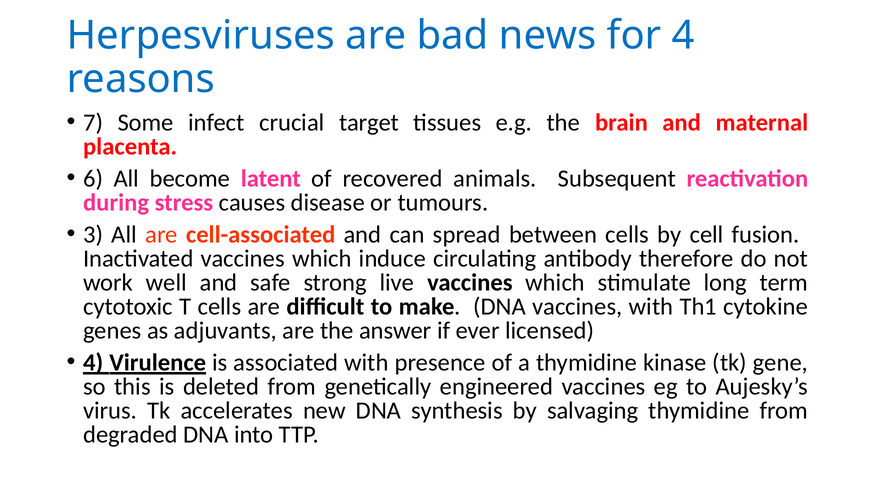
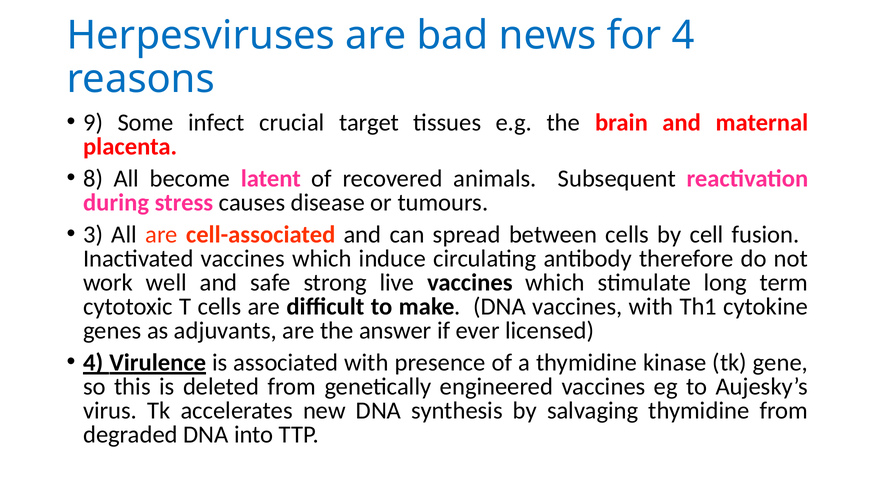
7: 7 -> 9 (93, 123)
6: 6 -> 8 (93, 179)
